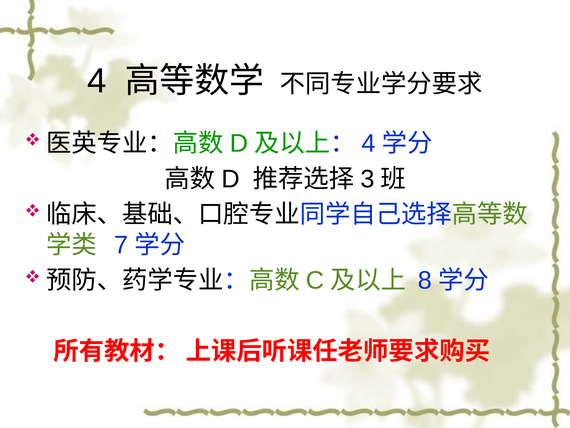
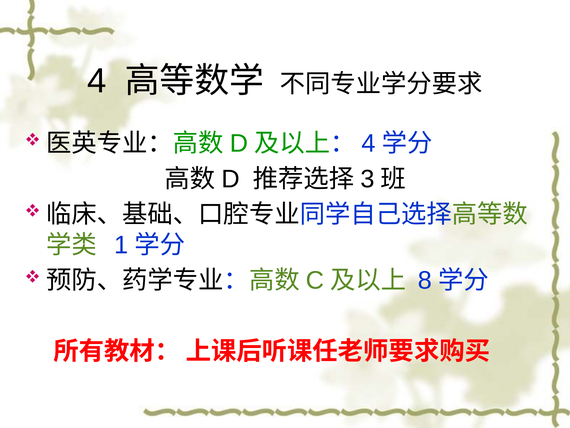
7: 7 -> 1 (121, 245)
